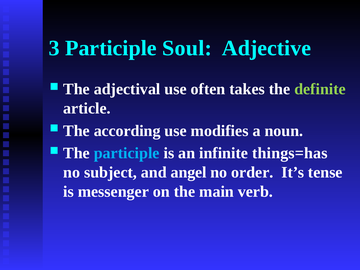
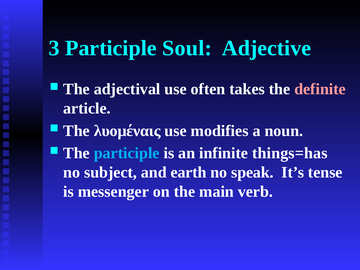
definite colour: light green -> pink (320, 89)
according: according -> λυομέναις (127, 131)
angel: angel -> earth (189, 172)
order: order -> speak (252, 172)
